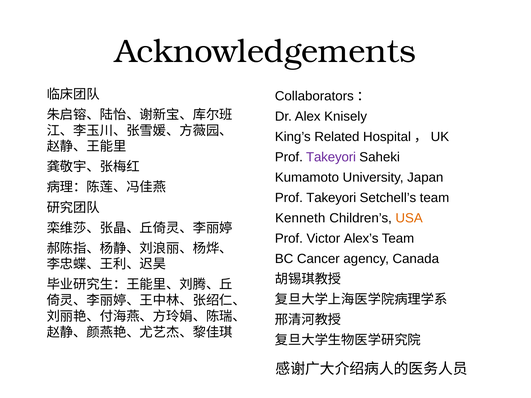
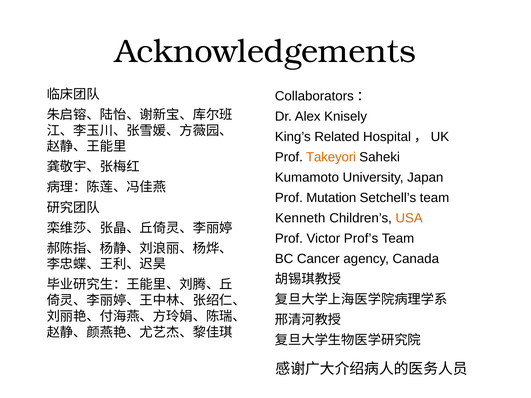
Takeyori colour: purple -> orange (331, 157)
Takeyori: Takeyori -> Mutation (331, 198)
Alex’s: Alex’s -> Prof’s (361, 239)
